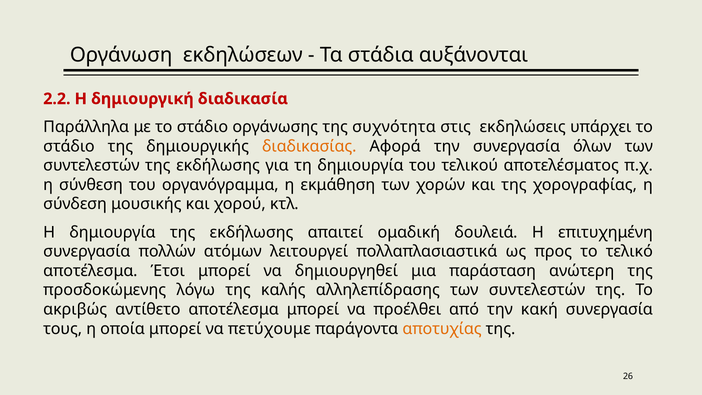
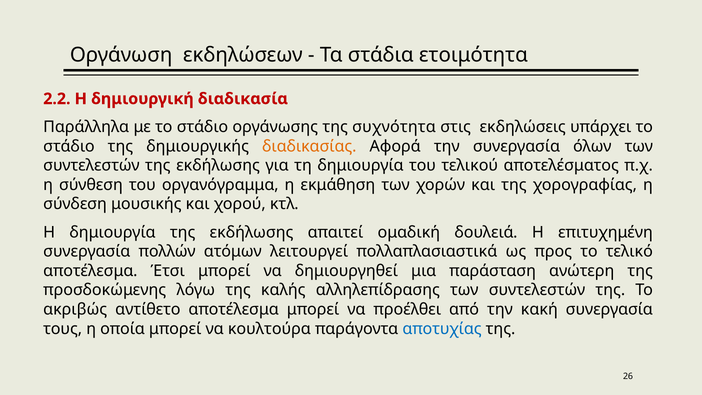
αυξάνονται: αυξάνονται -> ετοιμότητα (473, 55)
πετύχουμε: πετύχουμε -> κουλτούρα (269, 329)
αποτυχίας colour: orange -> blue (442, 329)
